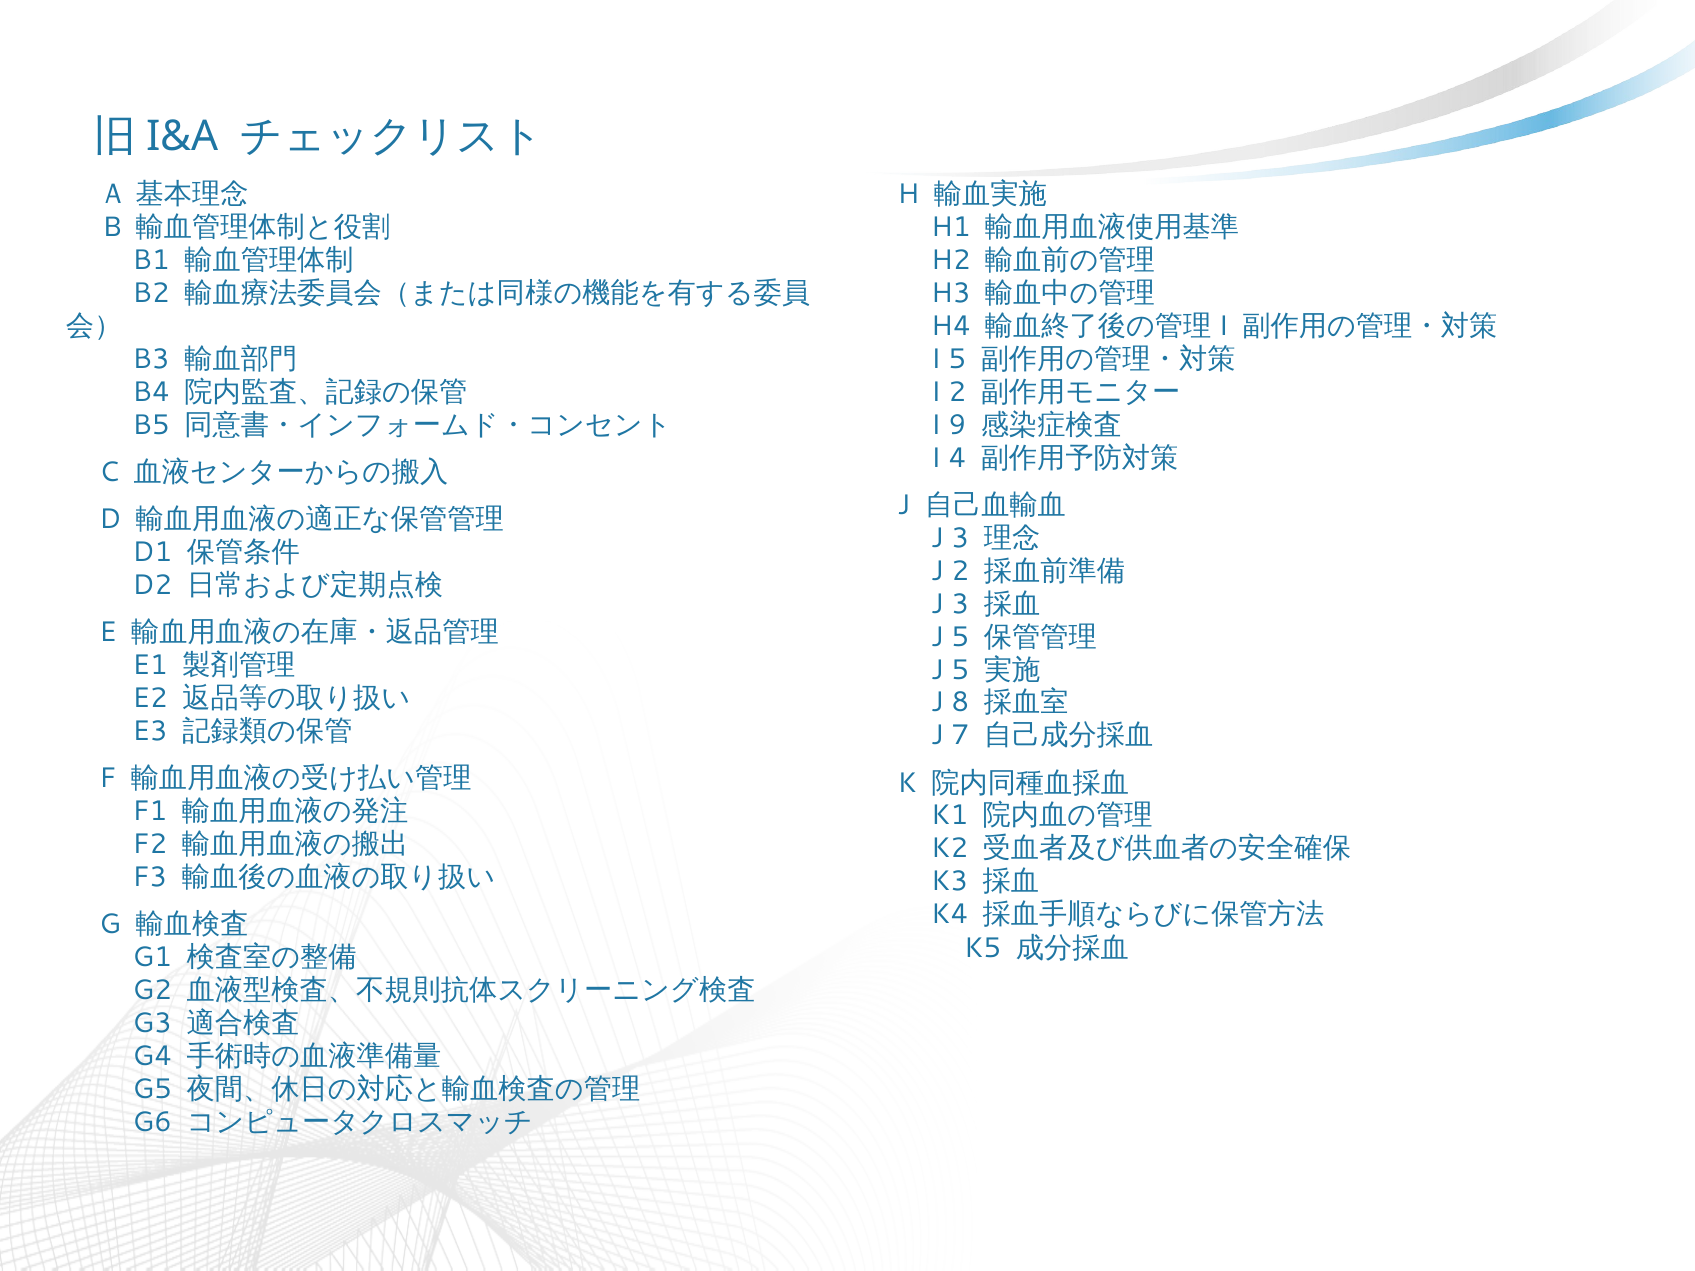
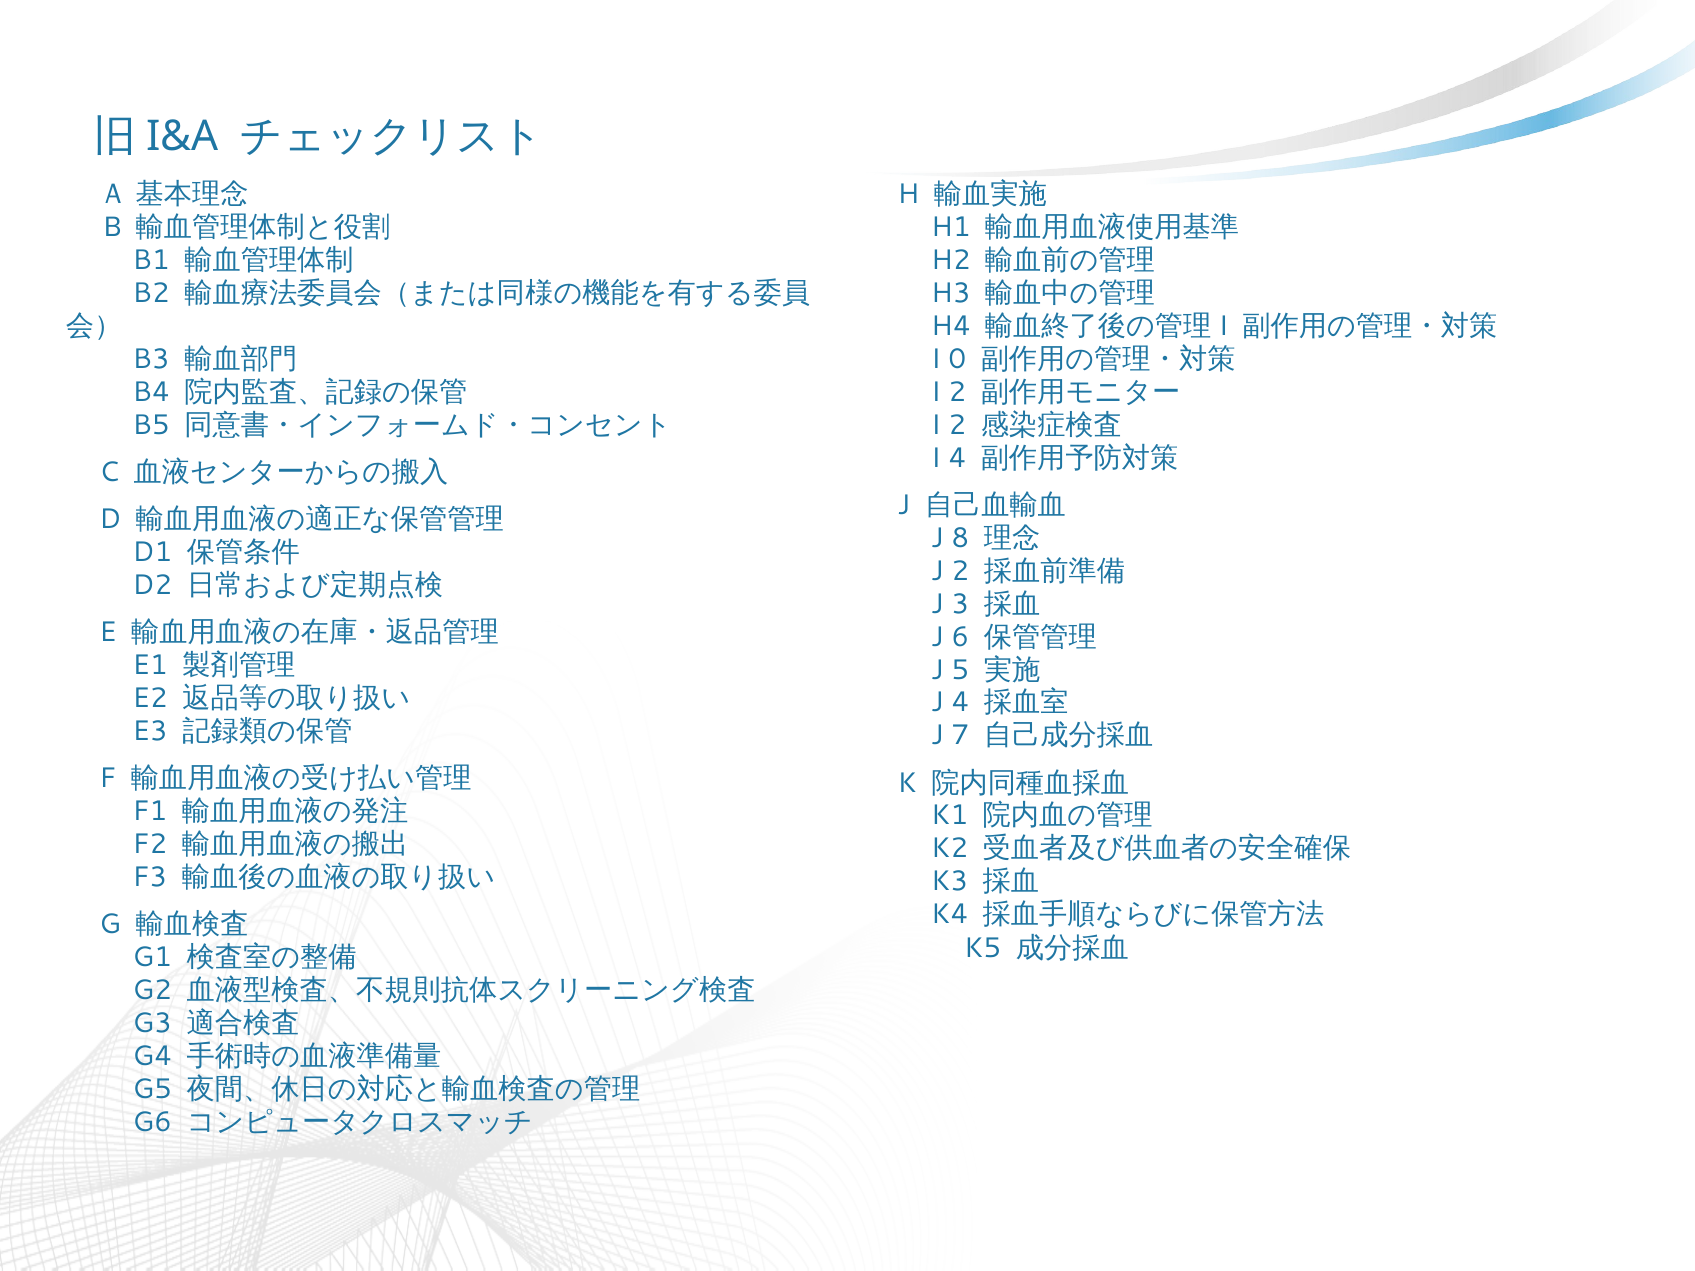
I 5: 5 -> 0 (957, 359)
9: 9 -> 2 (957, 425)
3: 3 -> 8 (960, 538)
5: 5 -> 6 (960, 637)
J 8: 8 -> 4 (960, 703)
